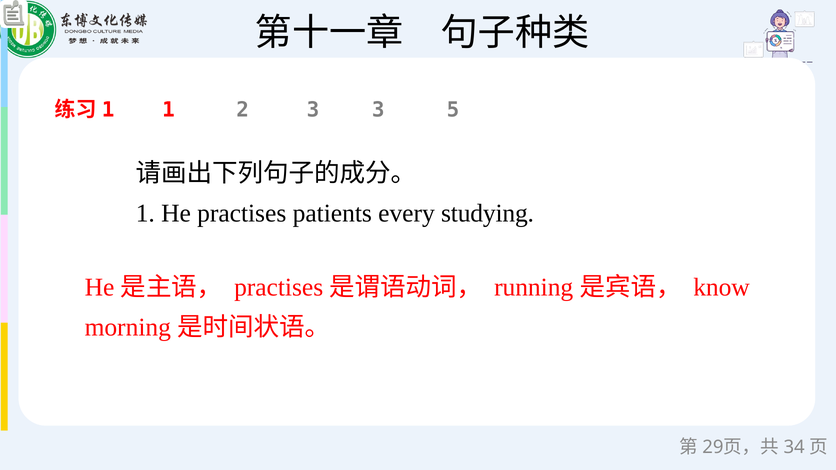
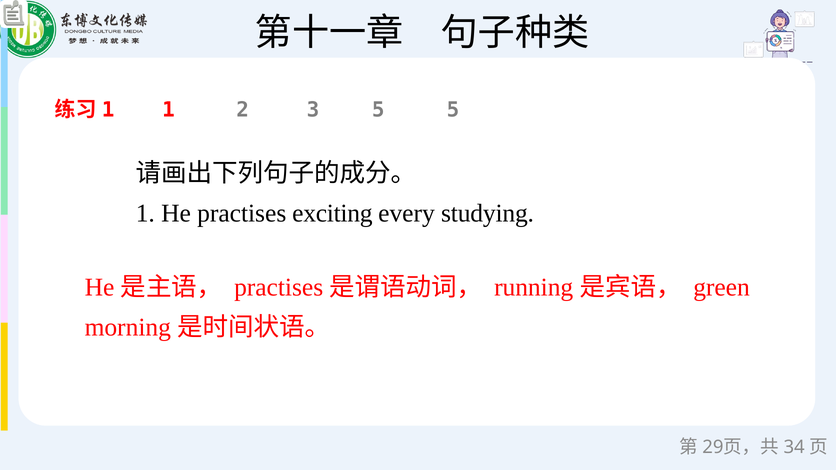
3 3: 3 -> 5 (378, 110)
patients: patients -> exciting (332, 213)
know: know -> green (722, 288)
